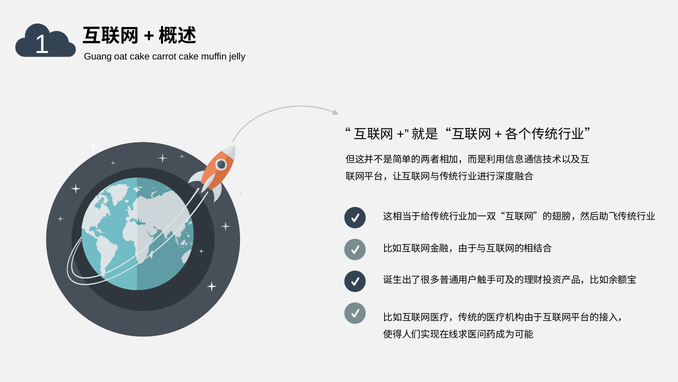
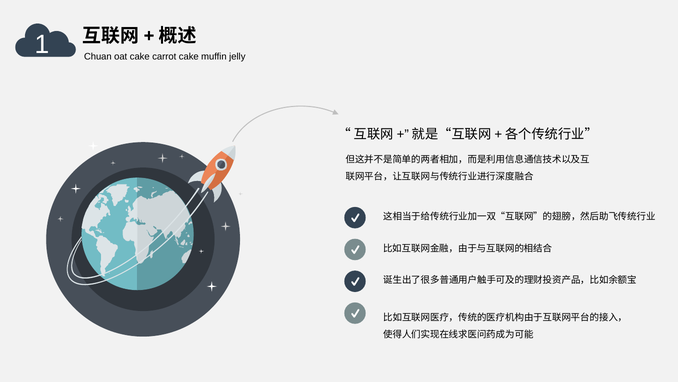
Guang: Guang -> Chuan (98, 56)
